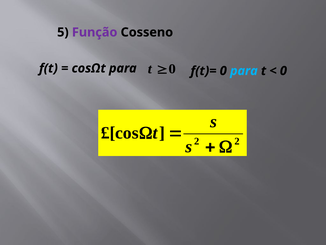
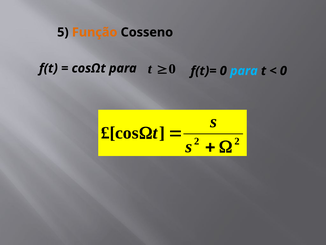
Função colour: purple -> orange (95, 32)
